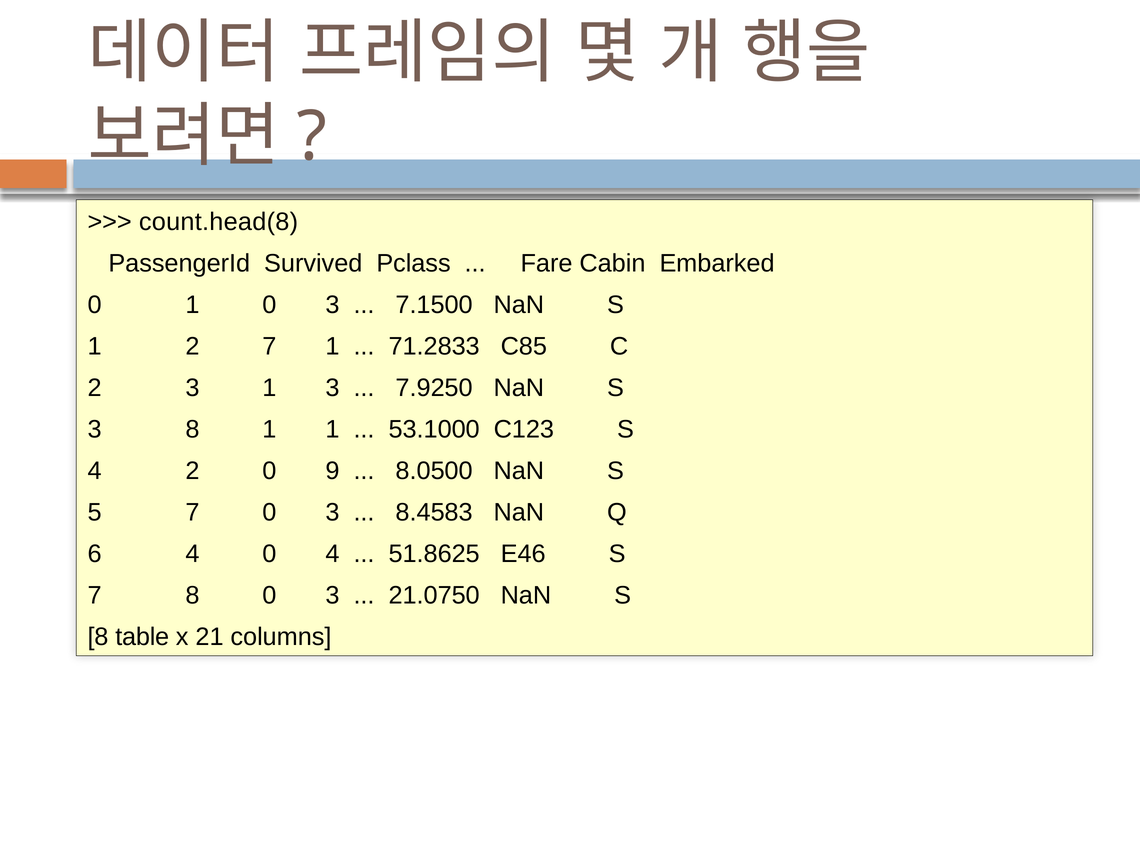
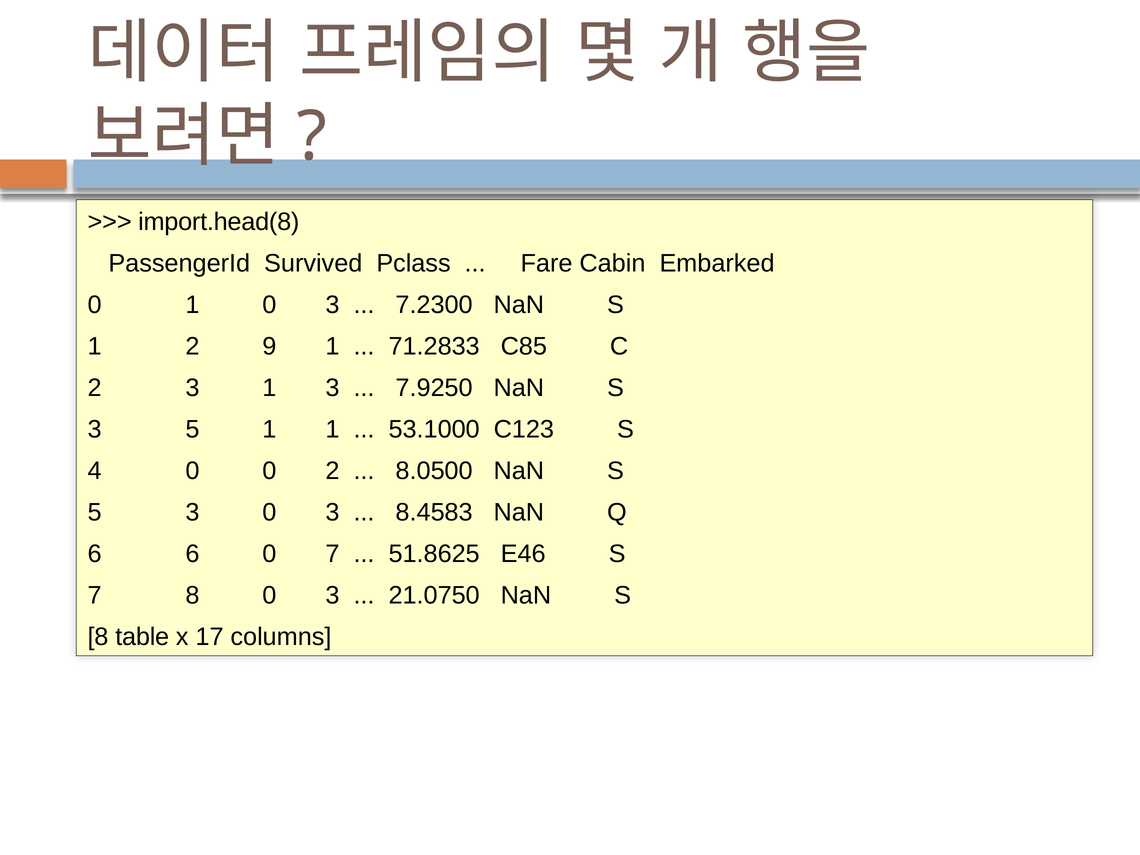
count.head(8: count.head(8 -> import.head(8 (219, 222)
7.1500: 7.1500 -> 7.2300 (434, 305)
2 7: 7 -> 9 (269, 346)
3 8: 8 -> 5 (192, 429)
4 2: 2 -> 0 (192, 471)
0 9: 9 -> 2 (332, 471)
5 7: 7 -> 3 (192, 512)
6 4: 4 -> 6 (192, 554)
0 4: 4 -> 7 (332, 554)
21: 21 -> 17 (210, 637)
